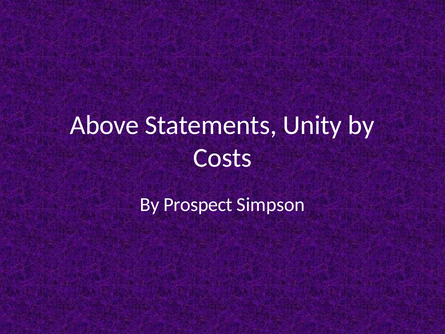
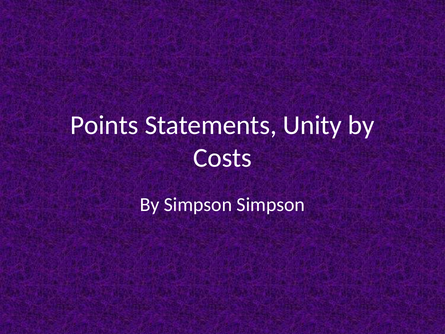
Above: Above -> Points (104, 125)
By Prospect: Prospect -> Simpson (198, 205)
